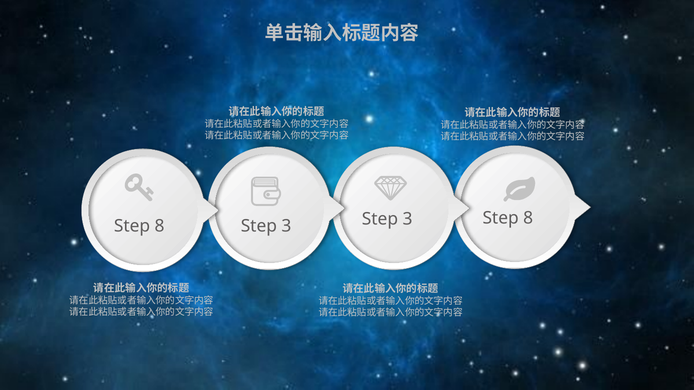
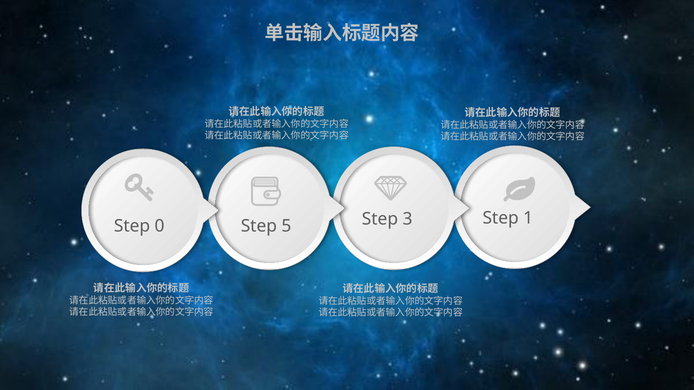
8: 8 -> 1 (528, 218)
8: 8 -> 0 (160, 226)
3: 3 -> 5 (286, 226)
